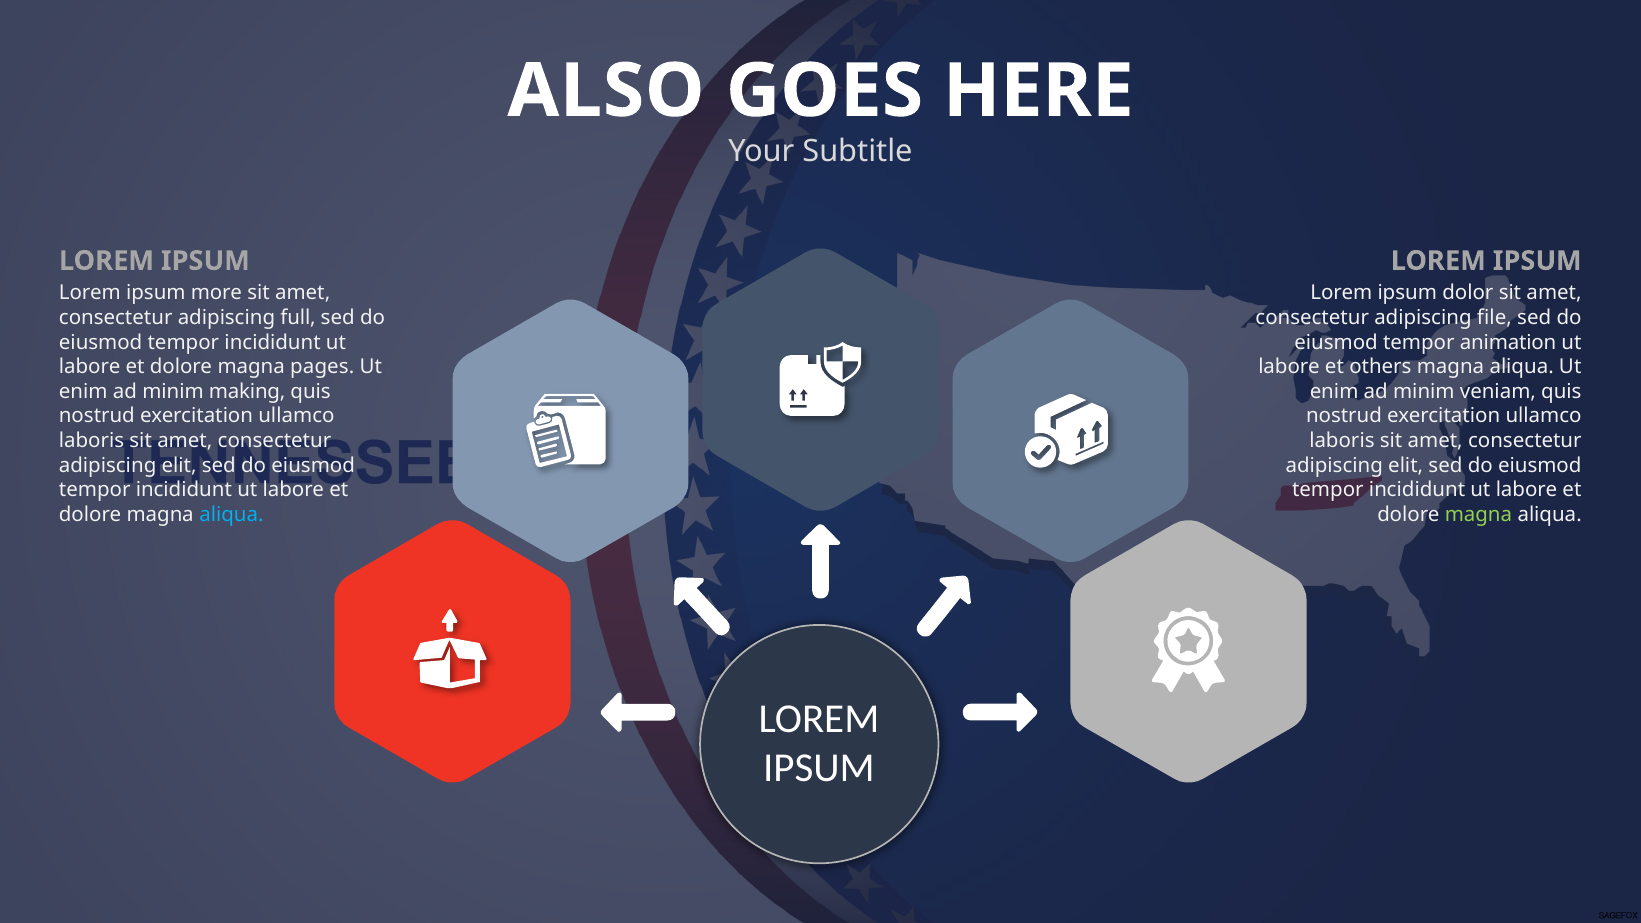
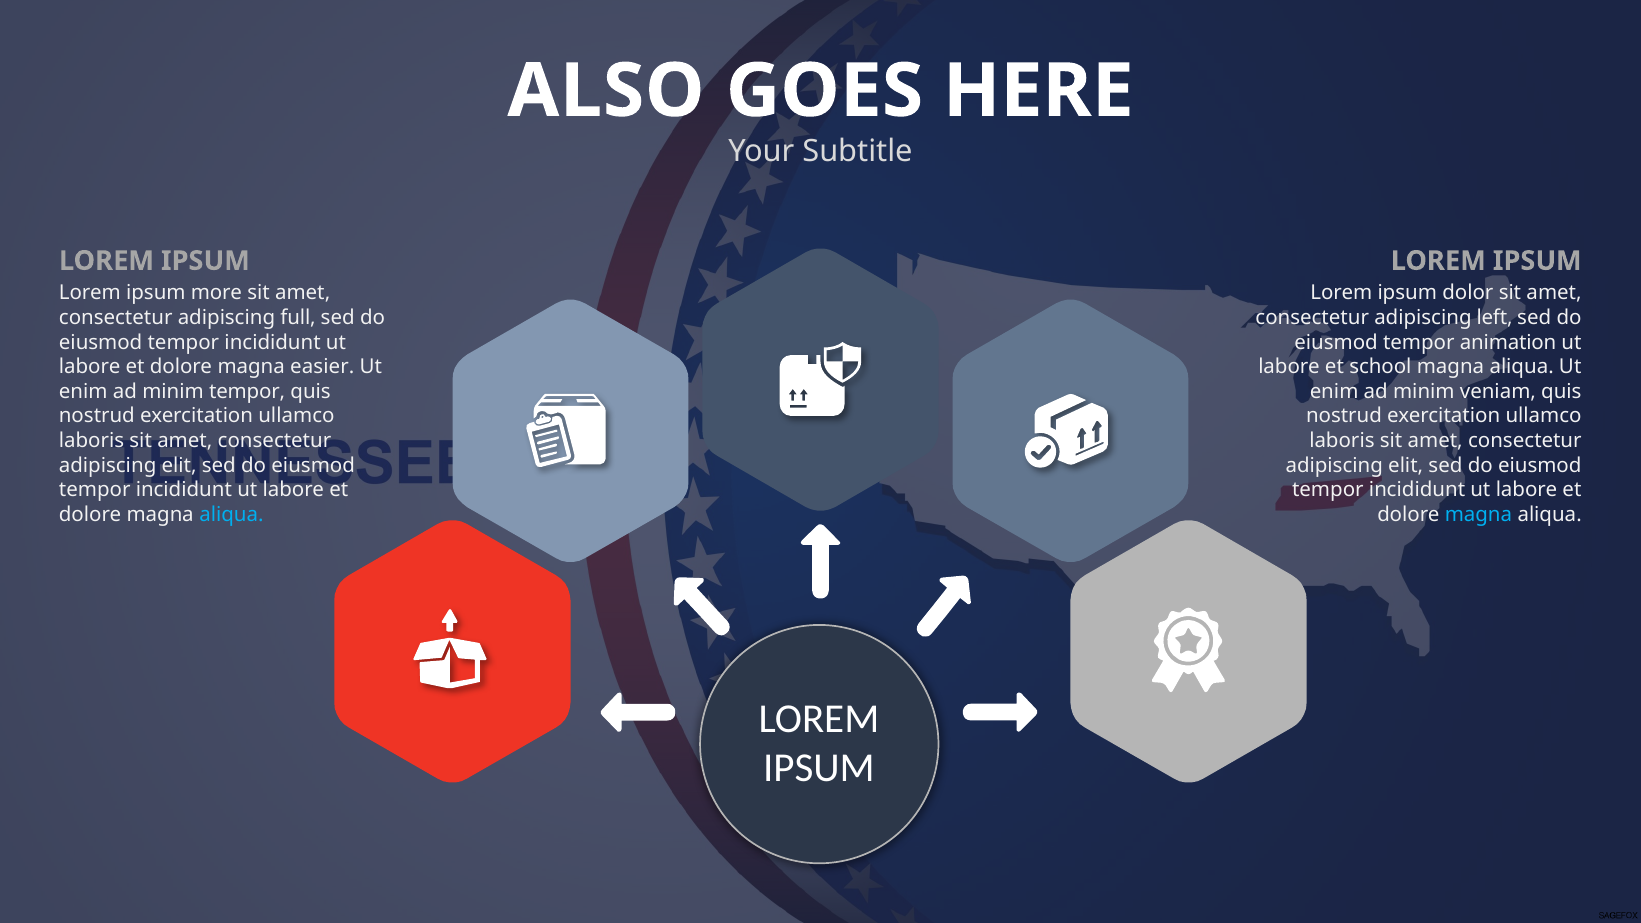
file: file -> left (1495, 318)
pages: pages -> easier (322, 367)
others: others -> school (1380, 367)
minim making: making -> tempor (247, 392)
magna colour: light green -> light blue (1478, 515)
